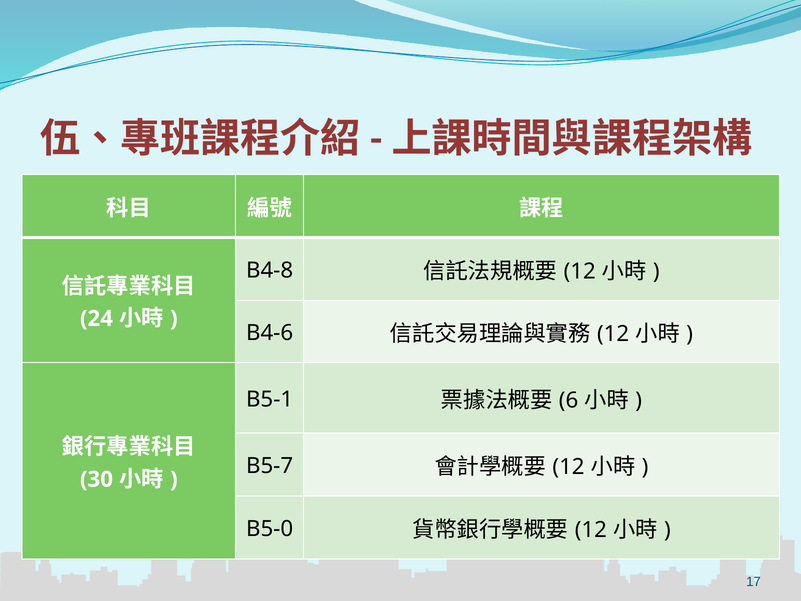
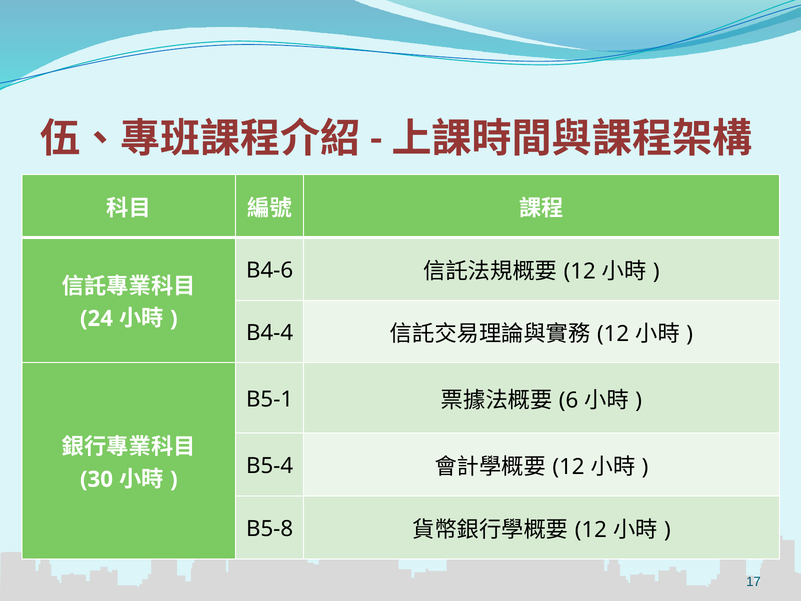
B4-8: B4-8 -> B4-6 (270, 270)
B4-6: B4-6 -> B4-4 (270, 333)
B5-7: B5-7 -> B5-4 (270, 466)
B5-0: B5-0 -> B5-8 (270, 529)
